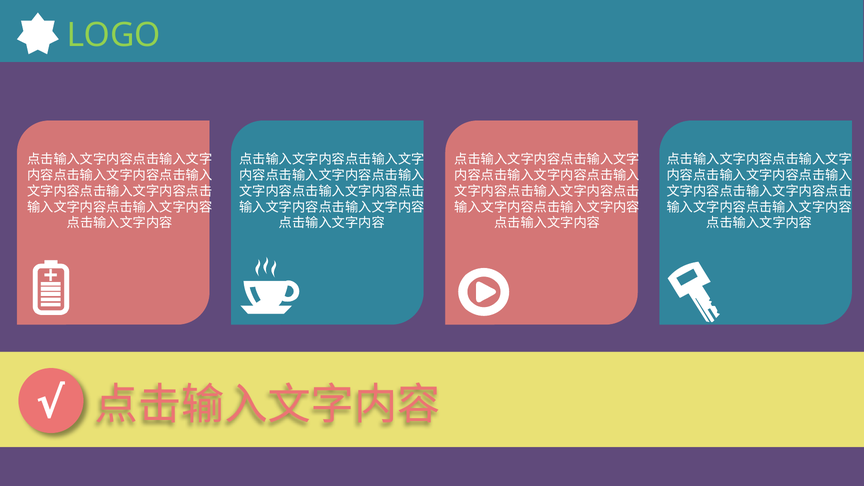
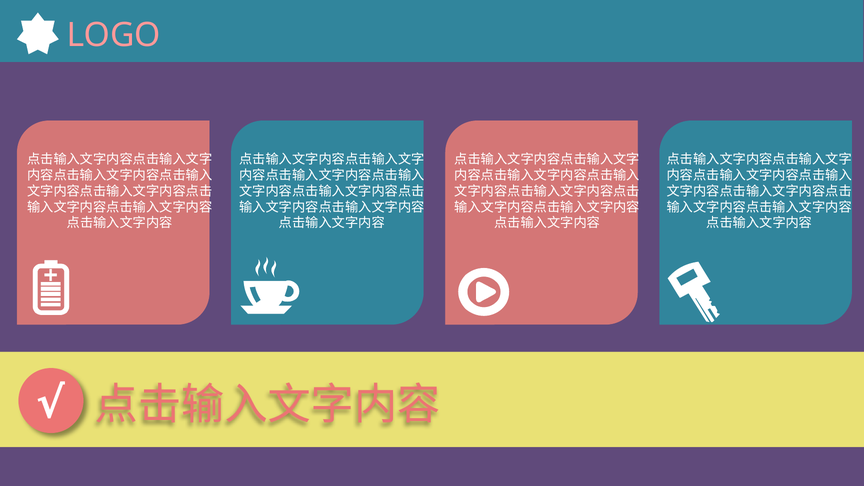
LOGO colour: light green -> pink (114, 35)
